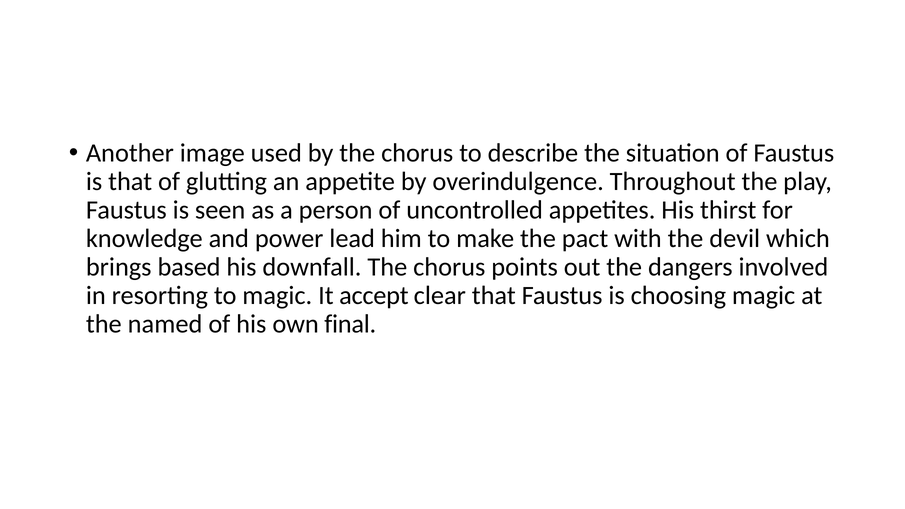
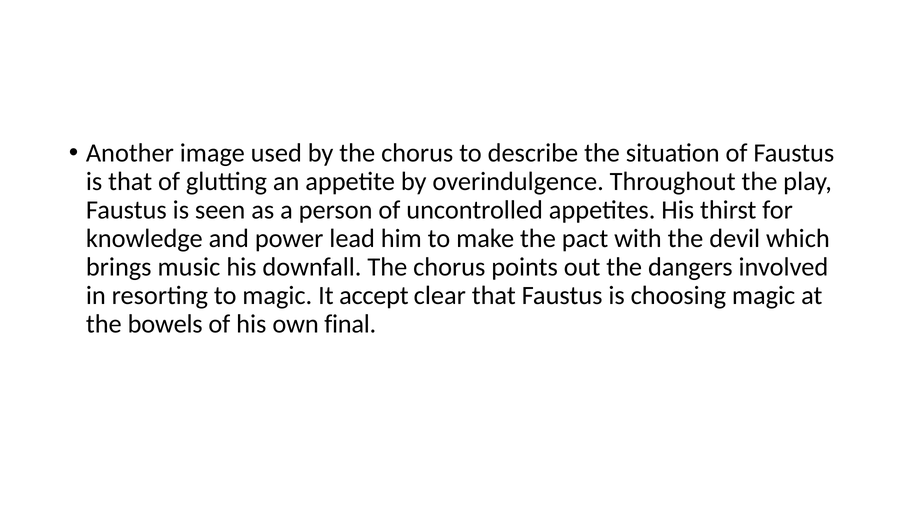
based: based -> music (189, 267)
named: named -> bowels (165, 324)
